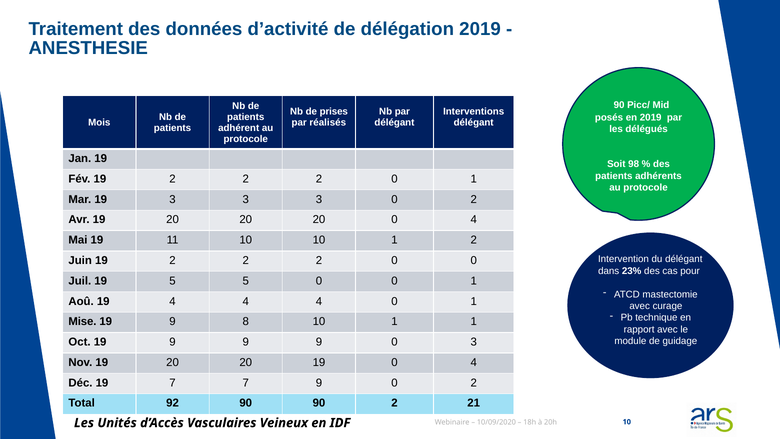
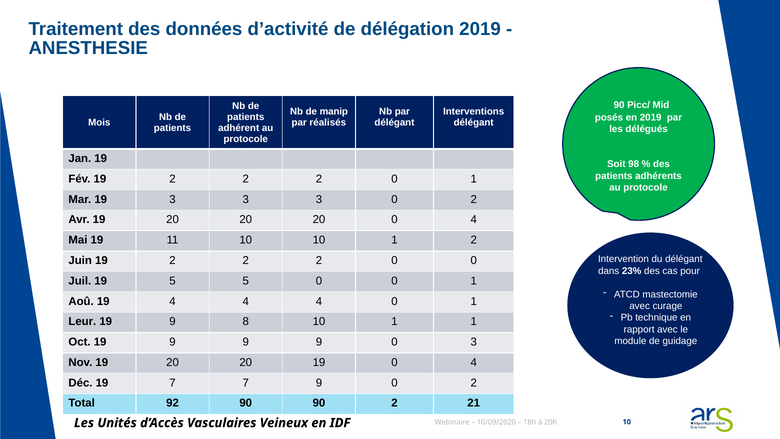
prises: prises -> manip (334, 111)
Mise: Mise -> Leur (82, 321)
